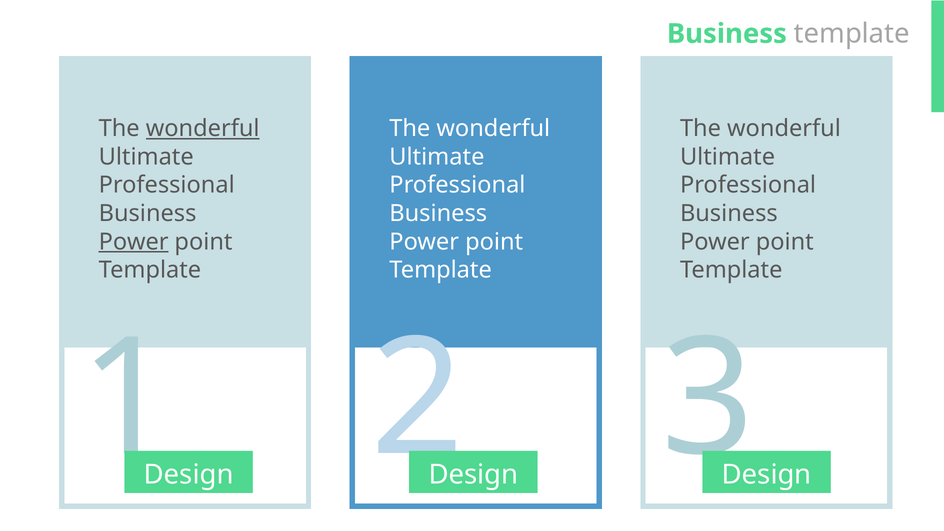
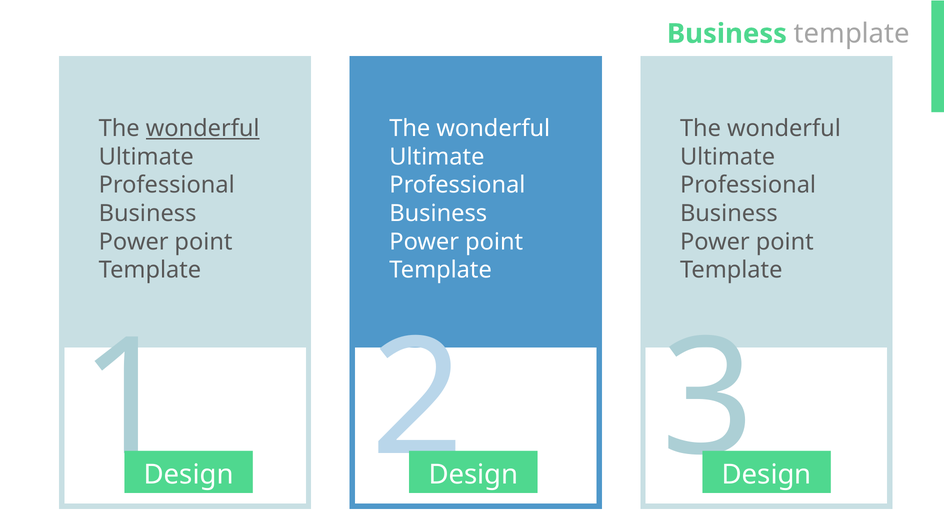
Power underline: present -> none (134, 242)
